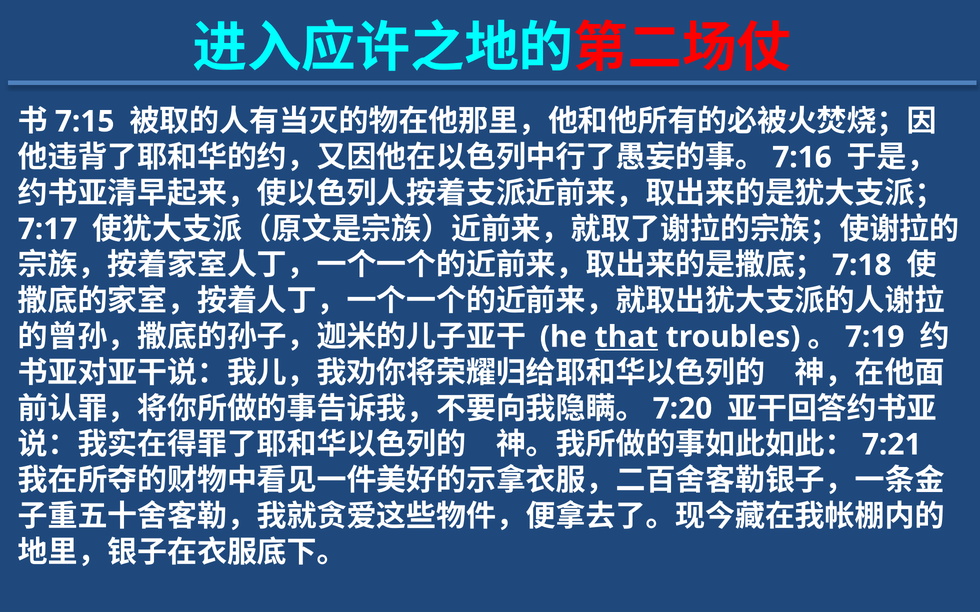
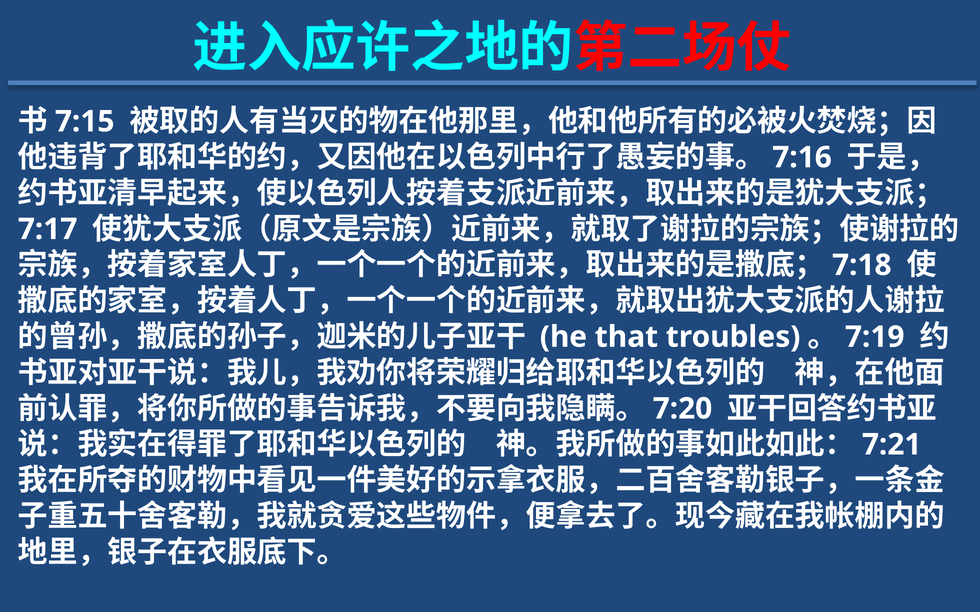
that underline: present -> none (626, 337)
